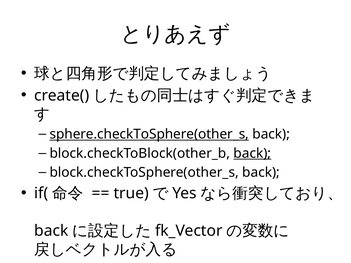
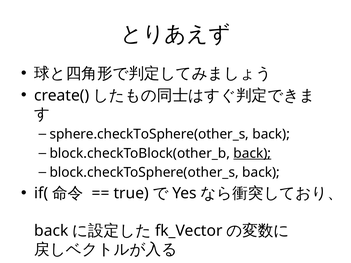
sphere.checkToSphere(other_s underline: present -> none (149, 134)
